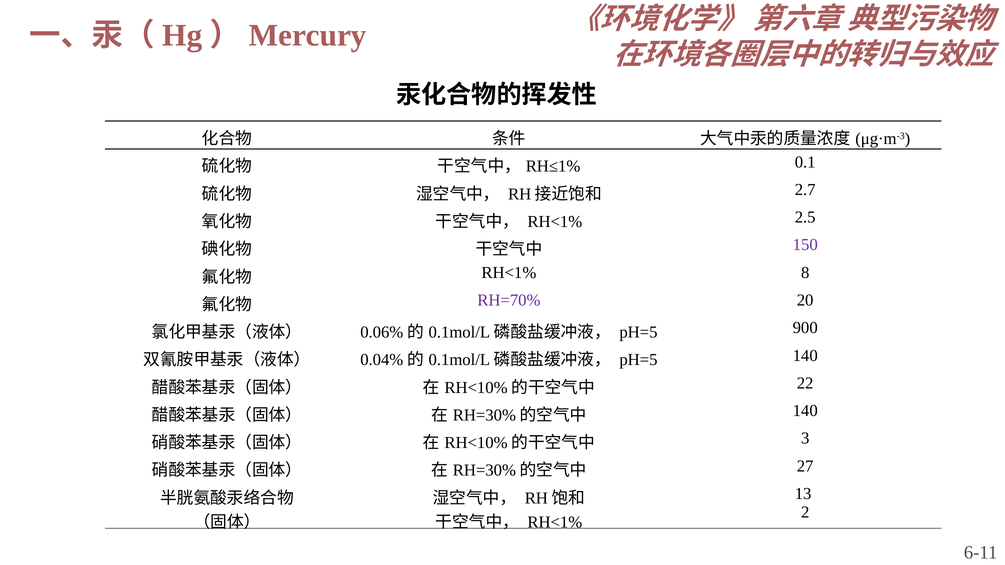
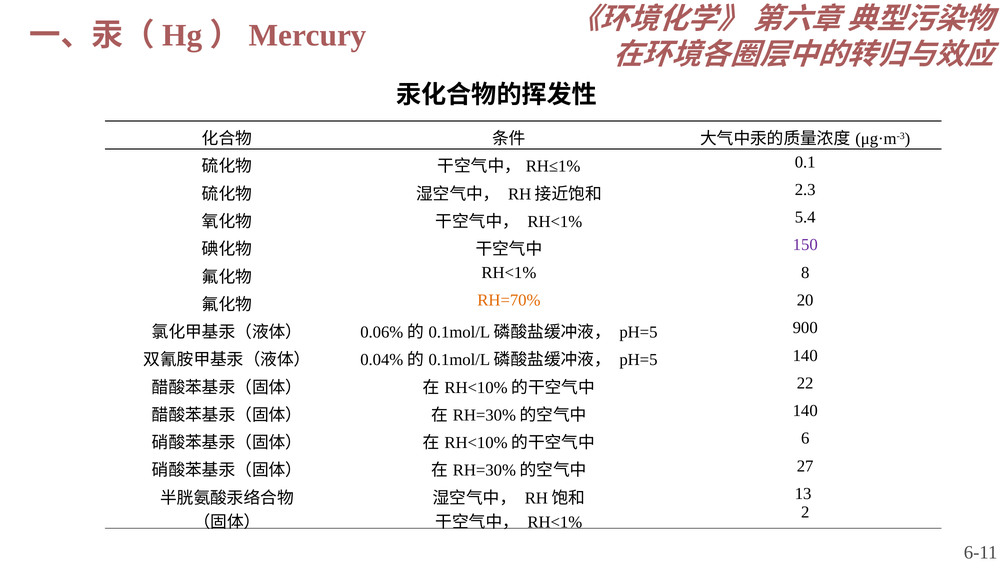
2.7: 2.7 -> 2.3 (805, 190)
2.5: 2.5 -> 5.4 (805, 217)
RH=70% colour: purple -> orange (509, 300)
3: 3 -> 6 (805, 439)
